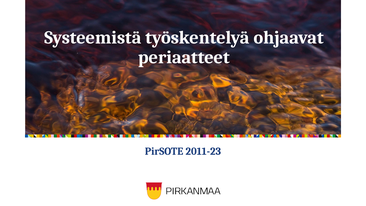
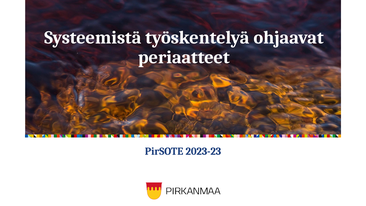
2011-23: 2011-23 -> 2023-23 (203, 151)
